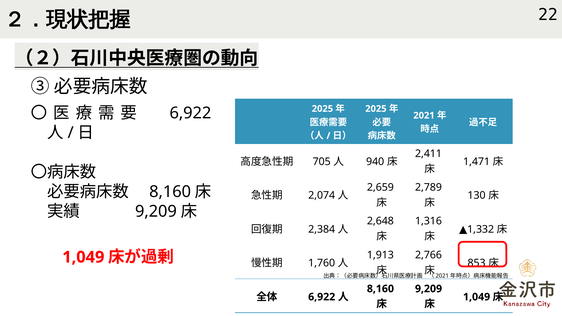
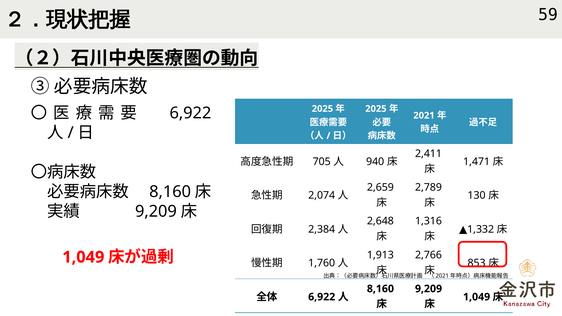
22: 22 -> 59 (548, 15)
